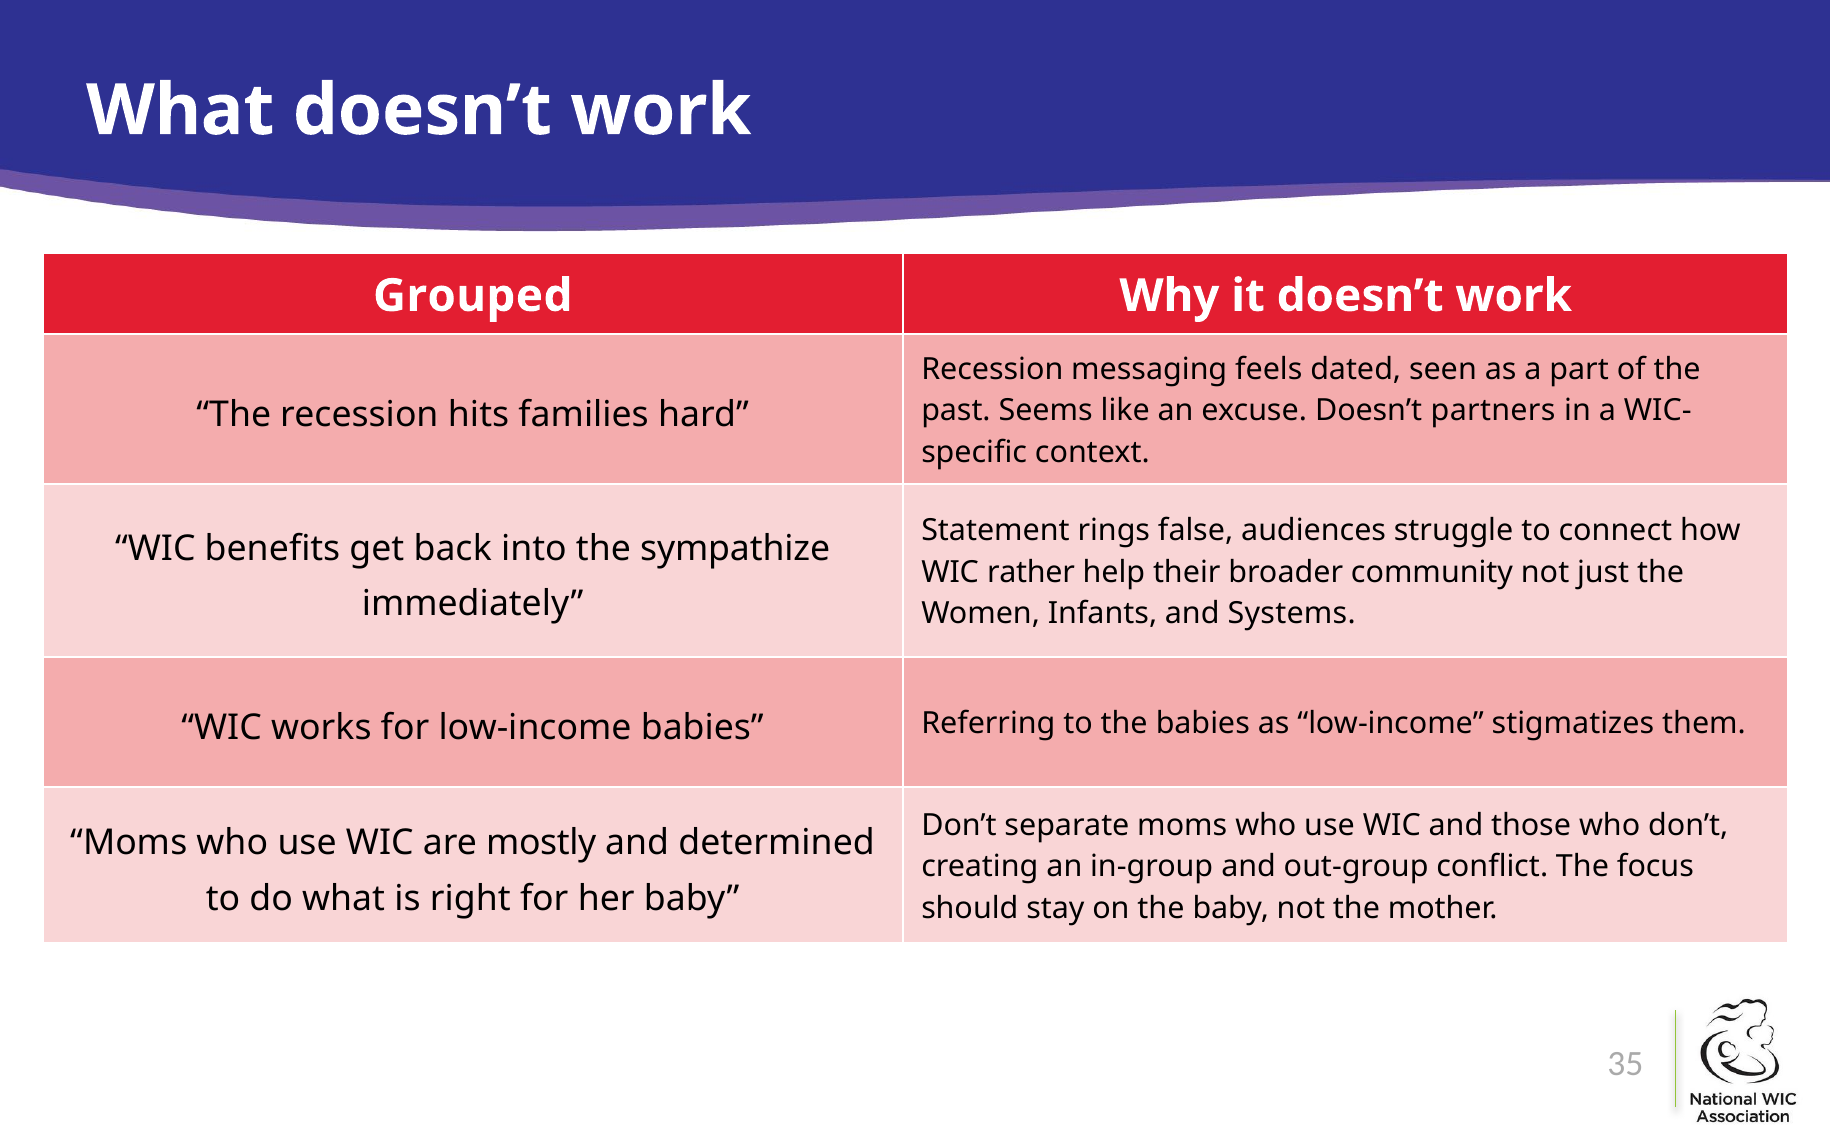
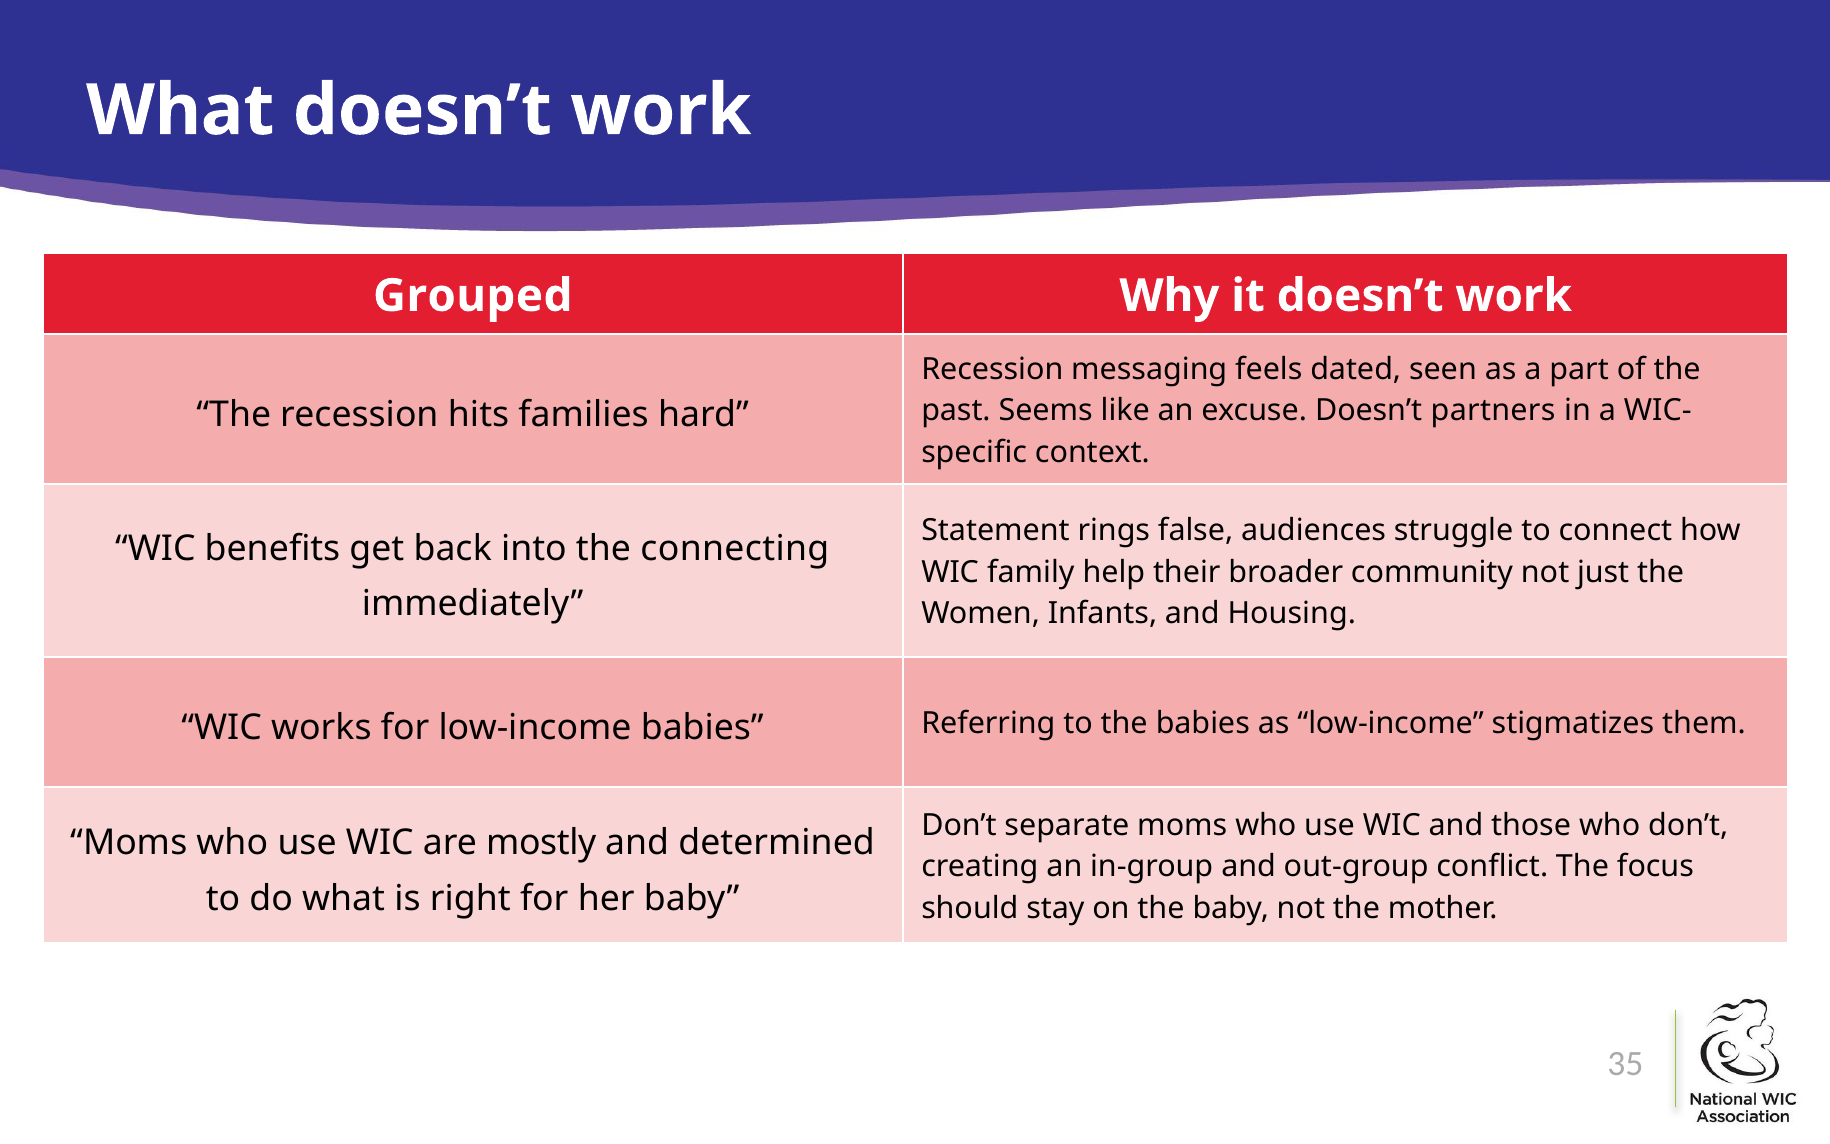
sympathize: sympathize -> connecting (735, 548)
rather: rather -> family (1031, 572)
Systems: Systems -> Housing (1292, 614)
